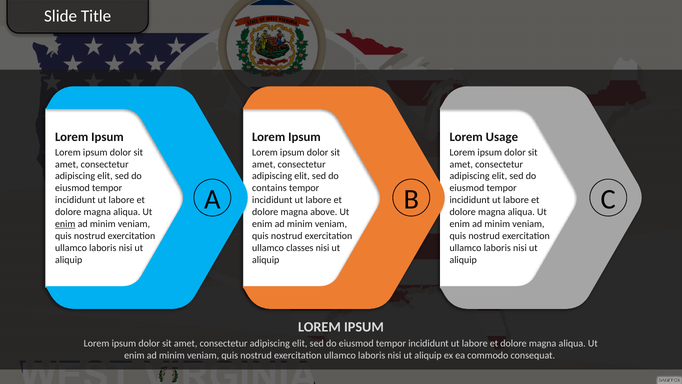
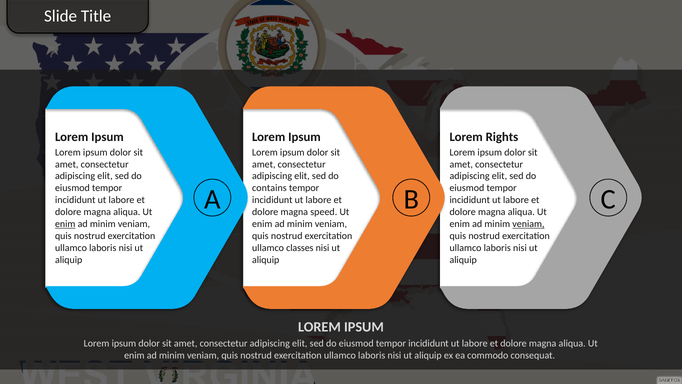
Usage: Usage -> Rights (502, 137)
above: above -> speed (324, 212)
veniam underline: none -> present (528, 224)
